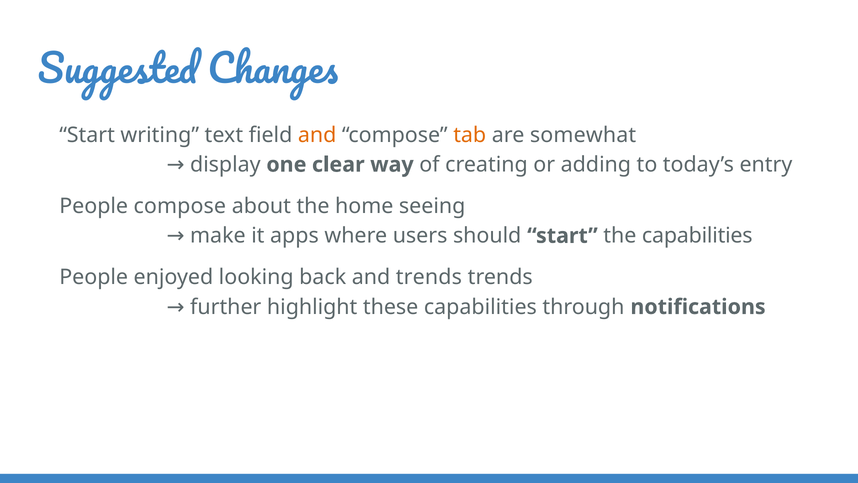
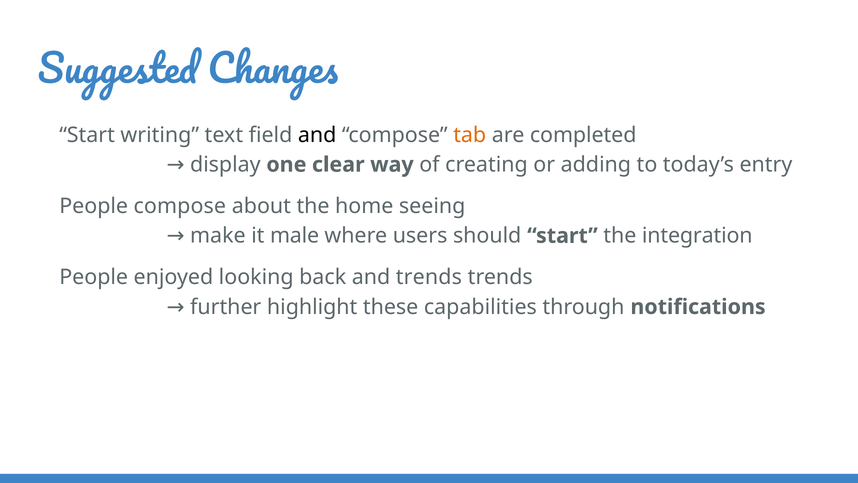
and colour: orange -> black (317, 135)
somewhat: somewhat -> completed (583, 135)
the capabilities: capabilities -> integration (697, 236)
apps: apps -> male (295, 236)
